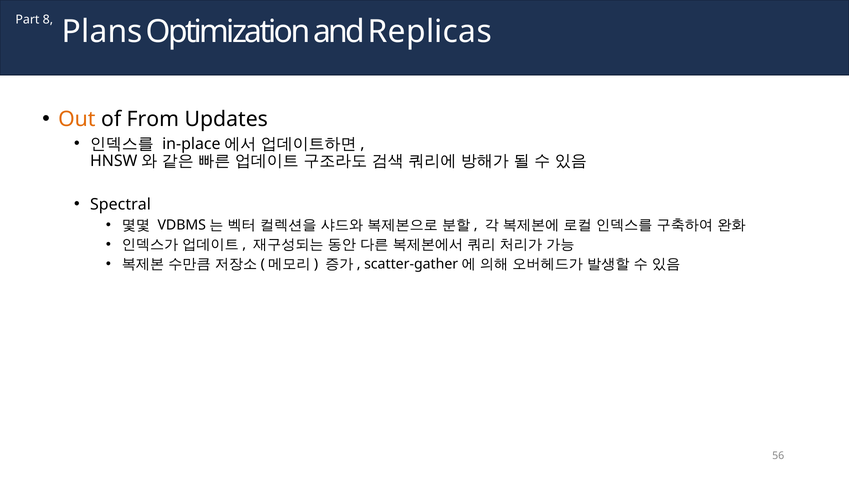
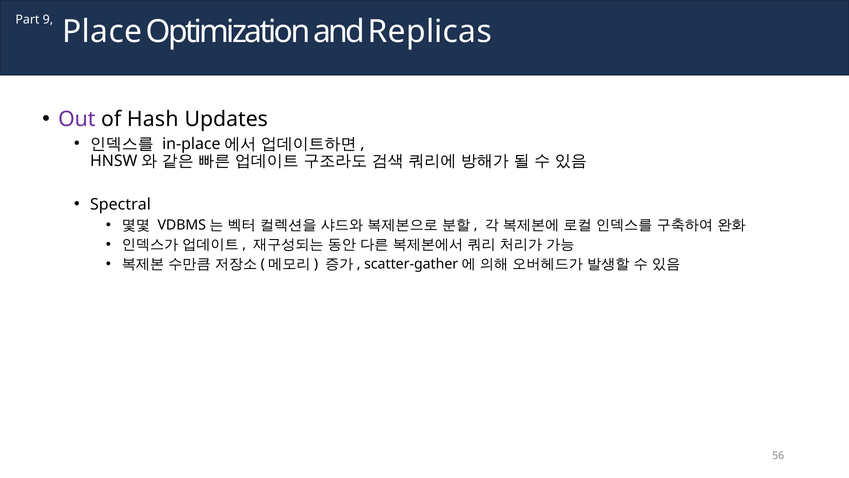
8: 8 -> 9 (48, 20)
Plans: Plans -> Place (102, 32)
Out colour: orange -> purple (77, 119)
From: From -> Hash (153, 119)
